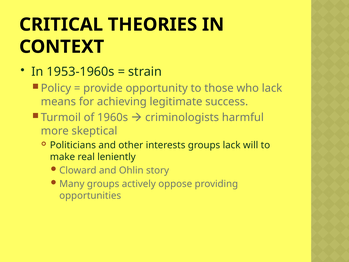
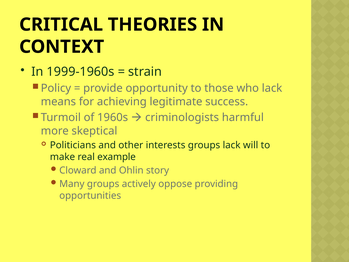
1953-1960s: 1953-1960s -> 1999-1960s (81, 72)
leniently: leniently -> example (117, 157)
